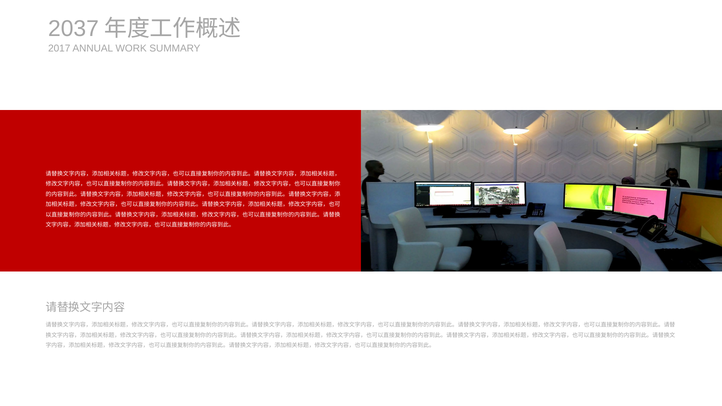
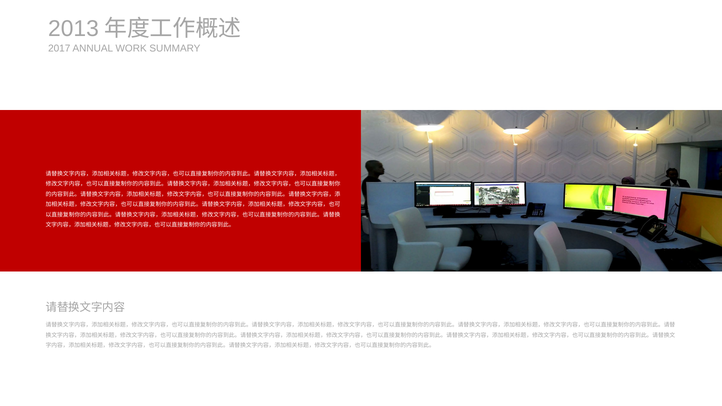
2037: 2037 -> 2013 (73, 29)
